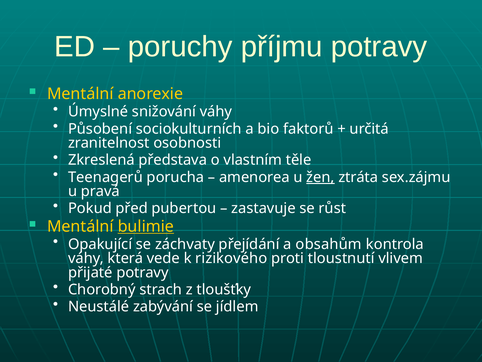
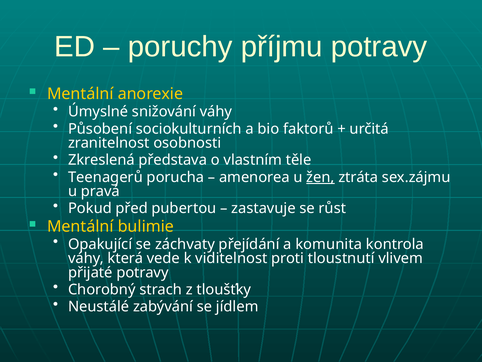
bulimie underline: present -> none (146, 226)
obsahům: obsahům -> komunita (329, 244)
rizikového: rizikového -> viditelnost (231, 258)
